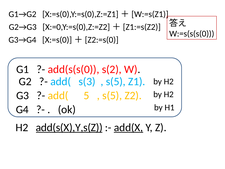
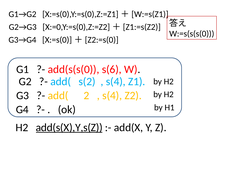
s(2: s(2 -> s(6 (112, 69)
s(3: s(3 -> s(2 (87, 81)
s(5: s(5 -> s(4 (116, 81)
5: 5 -> 2 (86, 95)
s(5: s(5 -> s(4 (112, 95)
add(X underline: present -> none (128, 127)
